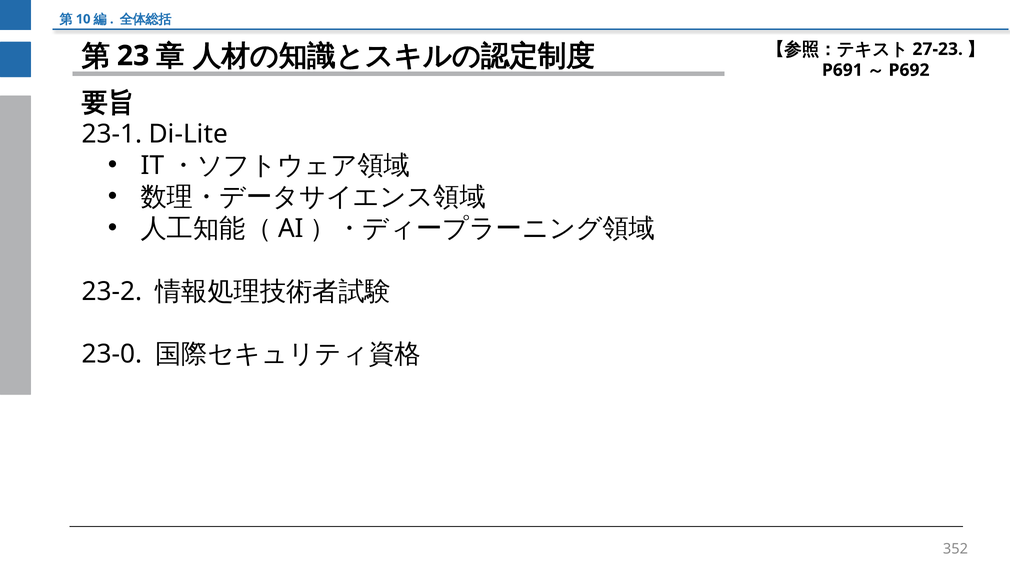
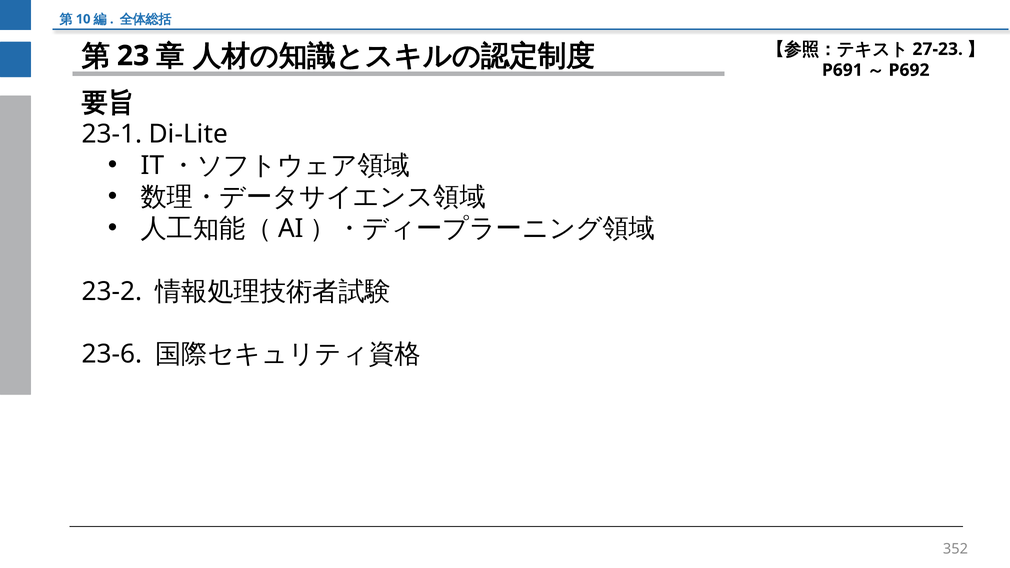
23-0: 23-0 -> 23-6 (112, 354)
